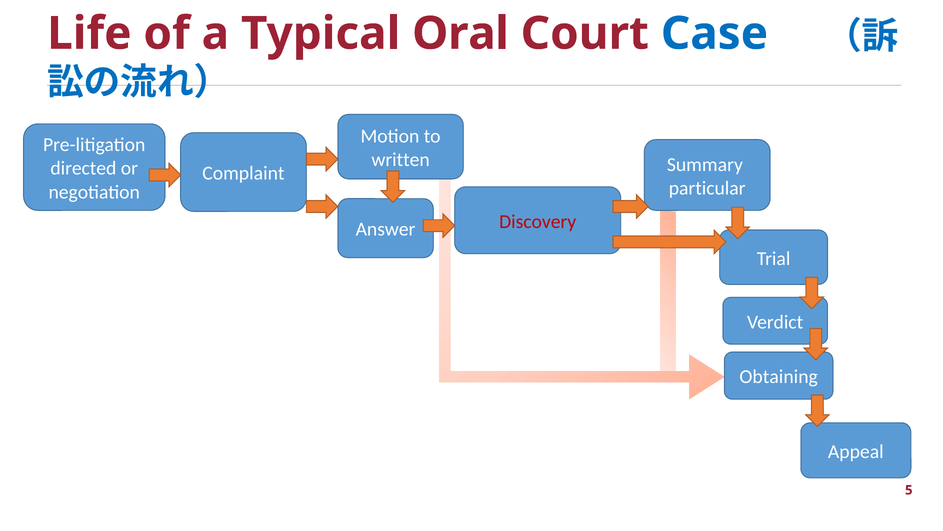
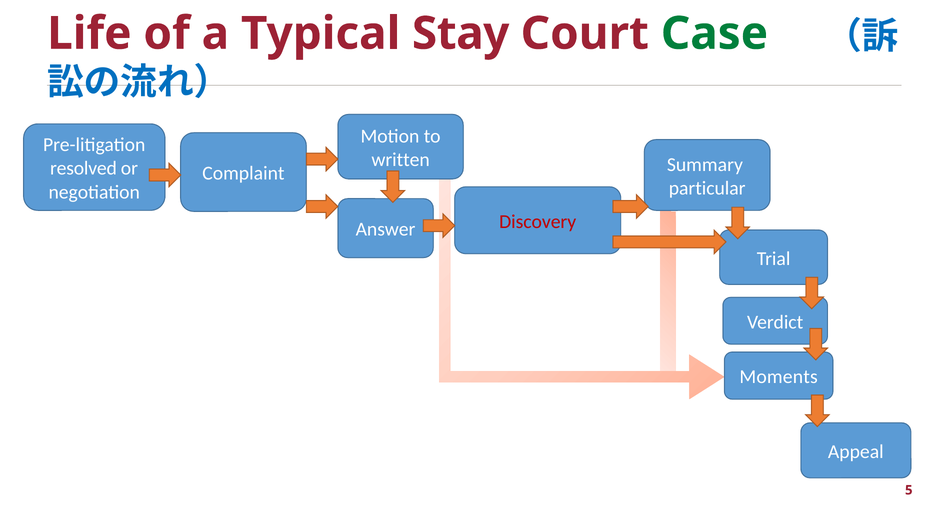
Oral: Oral -> Stay (461, 34)
Case colour: blue -> green (714, 34)
directed: directed -> resolved (83, 168)
Obtaining: Obtaining -> Moments (779, 377)
